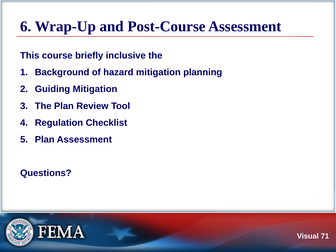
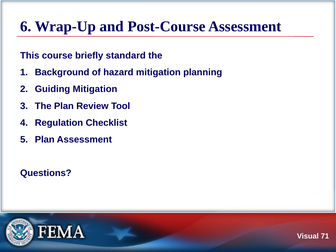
inclusive: inclusive -> standard (126, 56)
